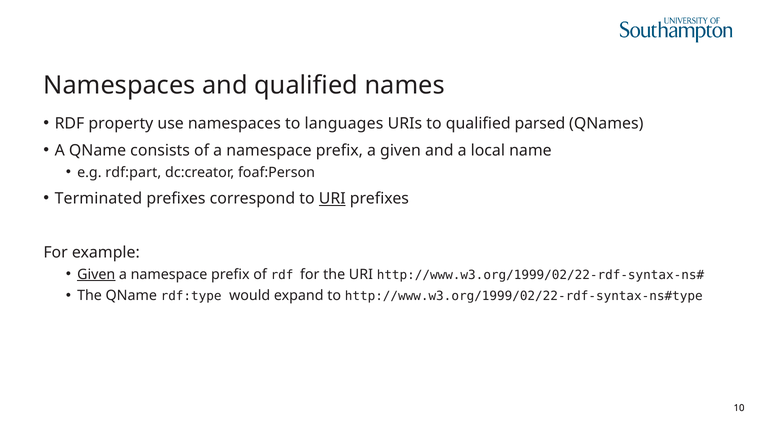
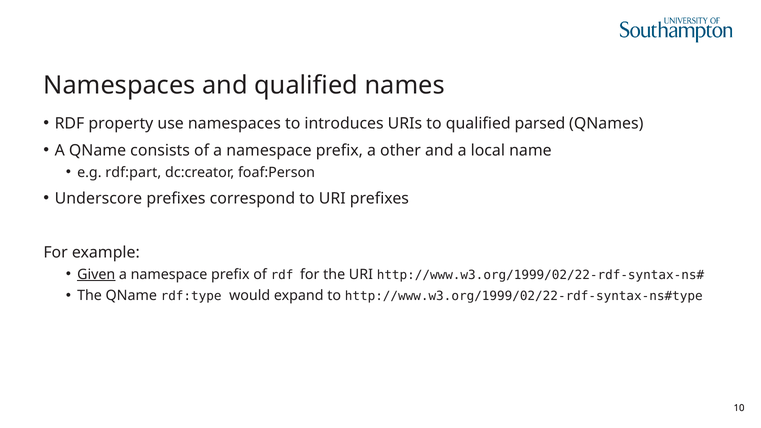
languages: languages -> introduces (344, 124)
a given: given -> other (400, 151)
Terminated: Terminated -> Underscore (98, 199)
URI underline: present -> none (332, 199)
